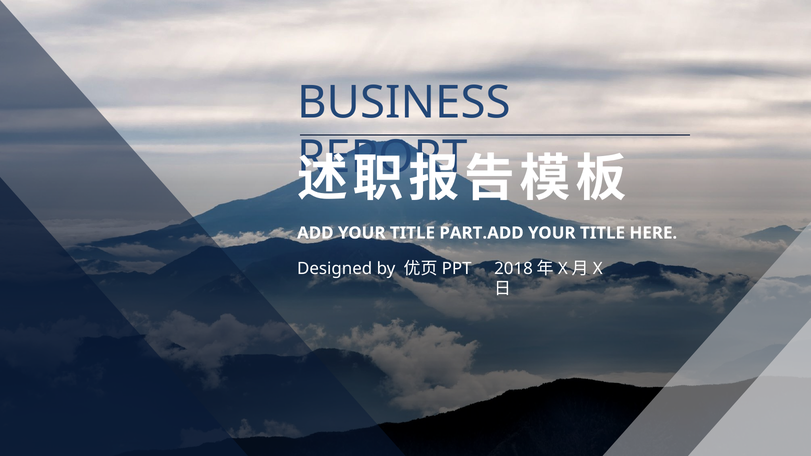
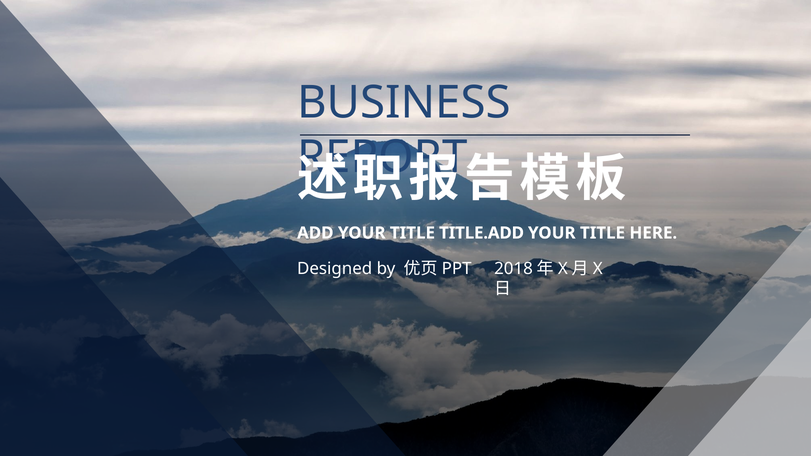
PART.ADD: PART.ADD -> TITLE.ADD (482, 233)
